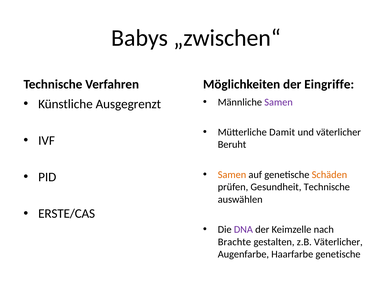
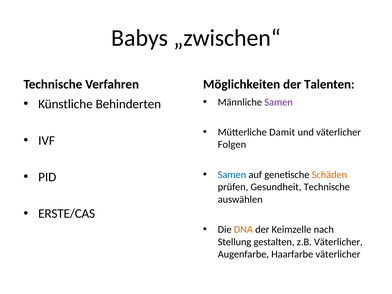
Eingriffe: Eingriffe -> Talenten (329, 84)
Ausgegrenzt: Ausgegrenzt -> Behinderten (128, 104)
Beruht: Beruht -> Folgen (232, 145)
Samen colour: orange -> blue (232, 175)
DNA colour: purple -> orange (243, 229)
Brachte: Brachte -> Stellung (235, 242)
Haarfarbe genetische: genetische -> väterlicher (338, 254)
